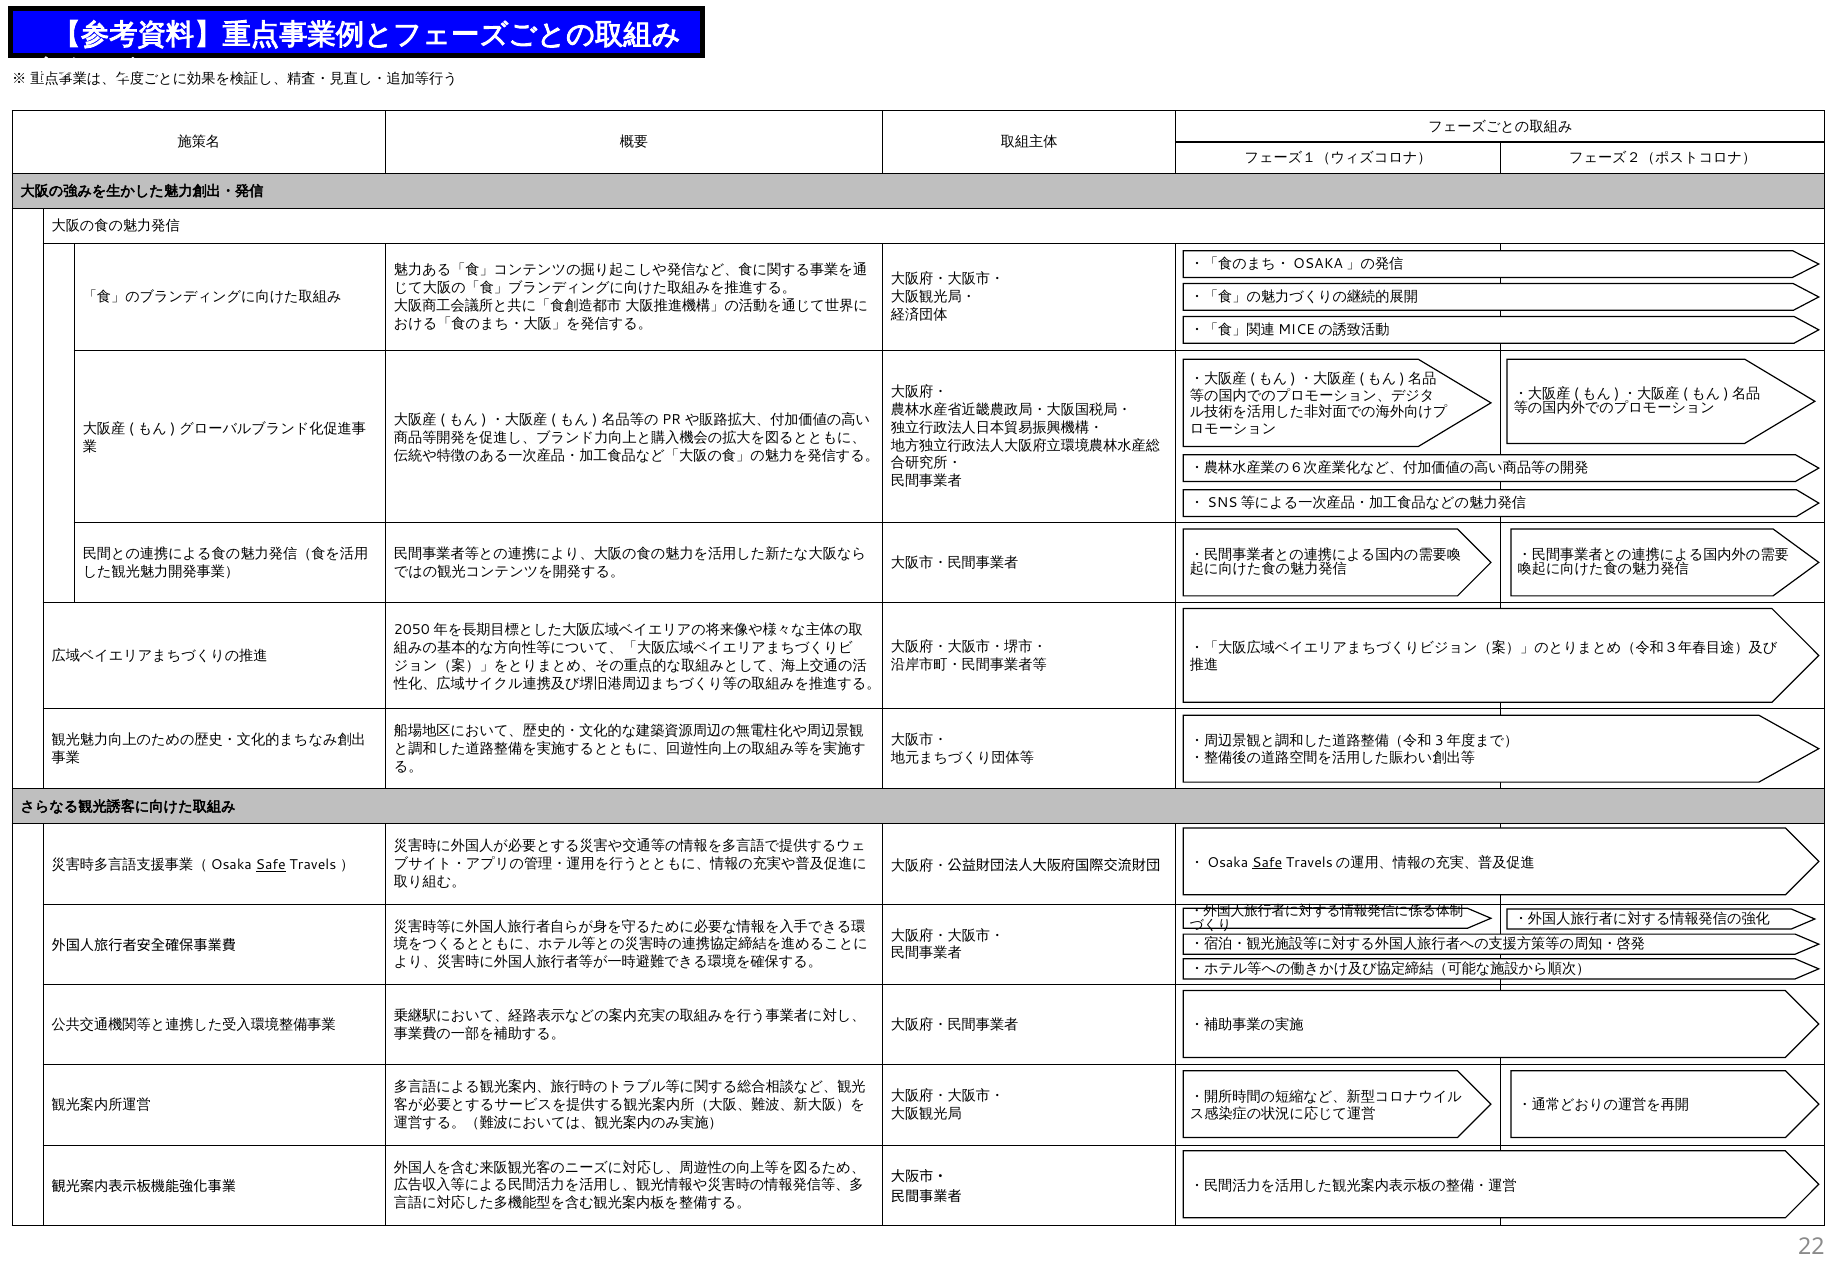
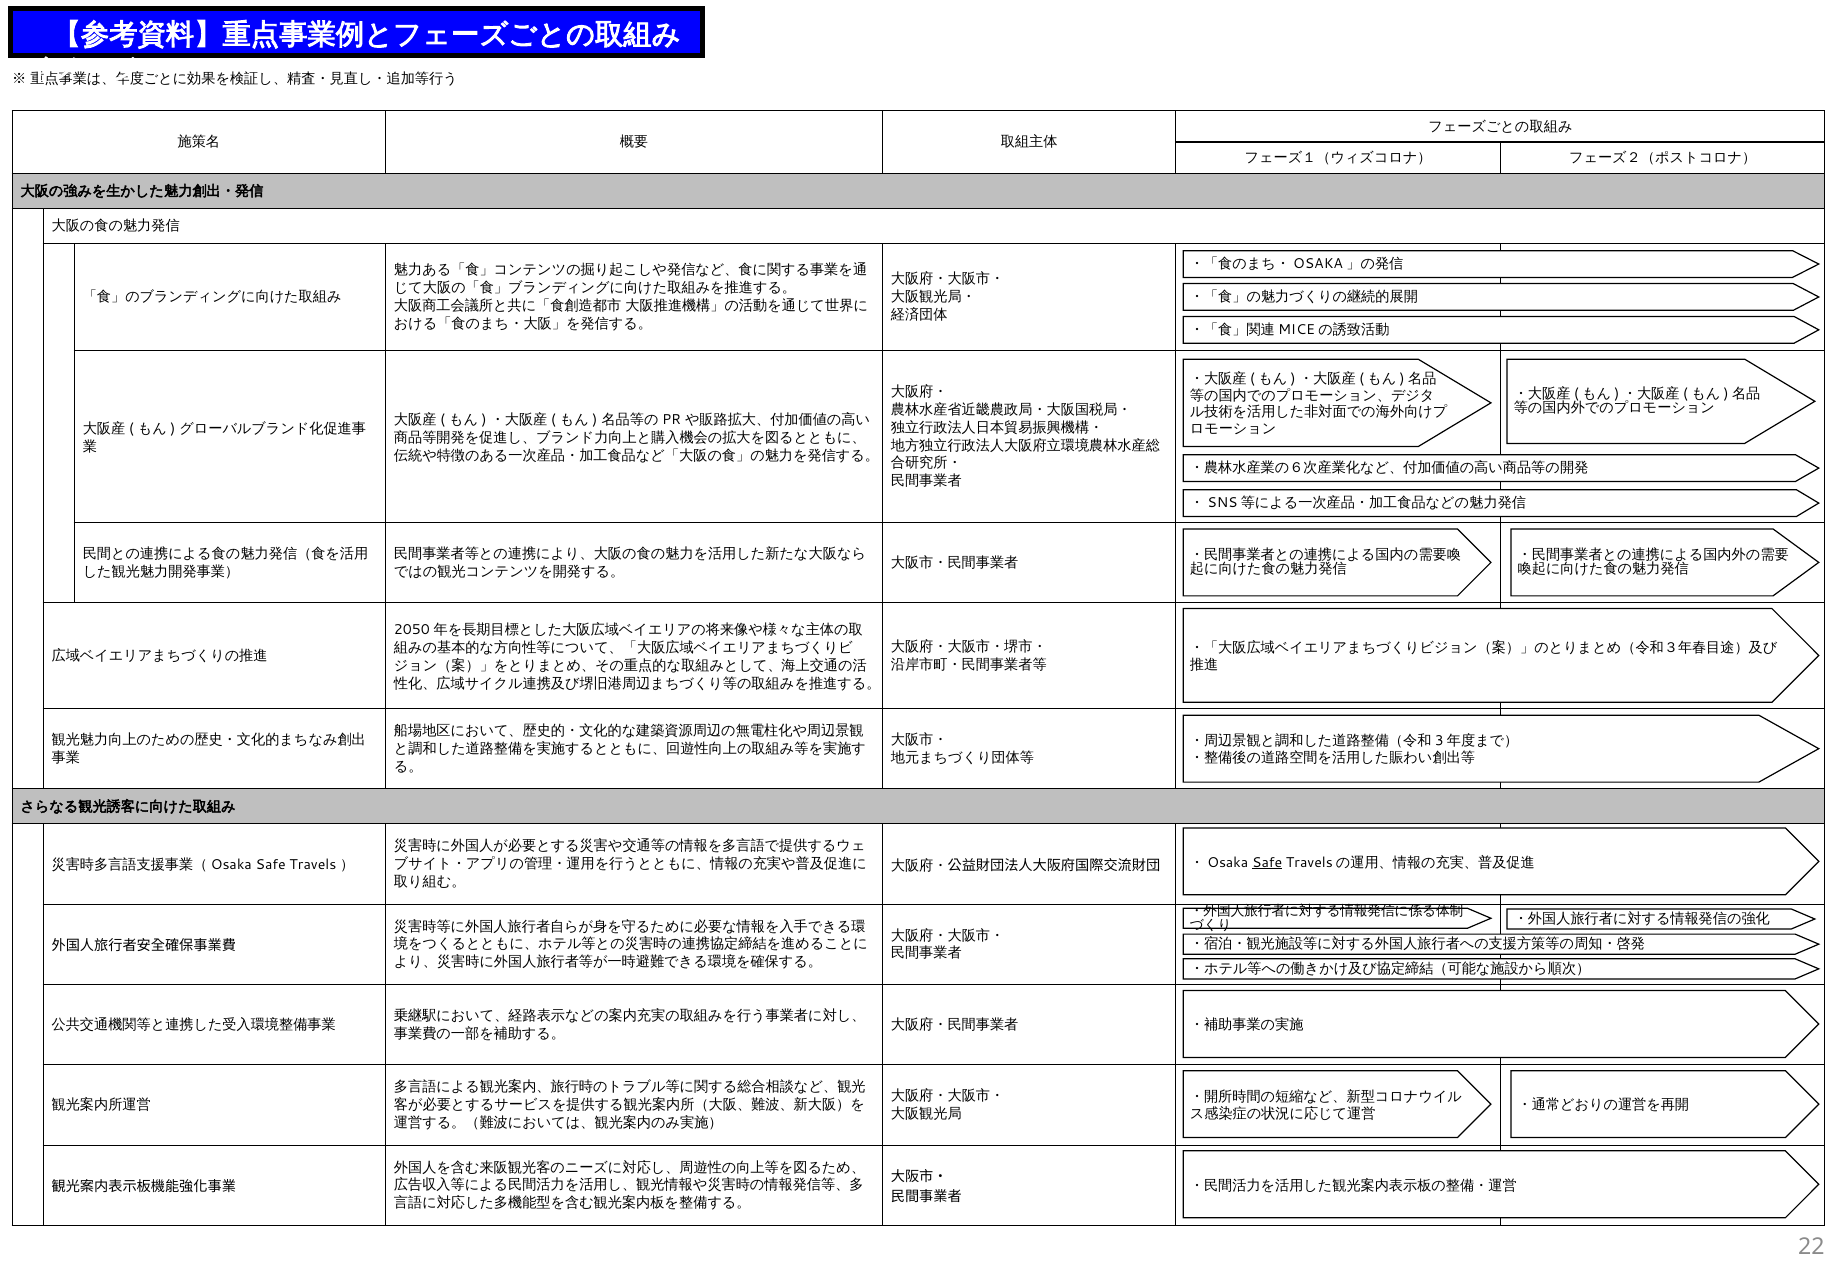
Safe underline: present -> none (271, 865)
